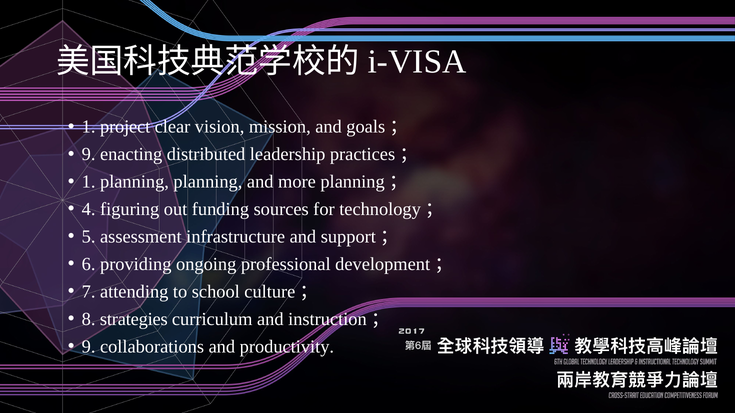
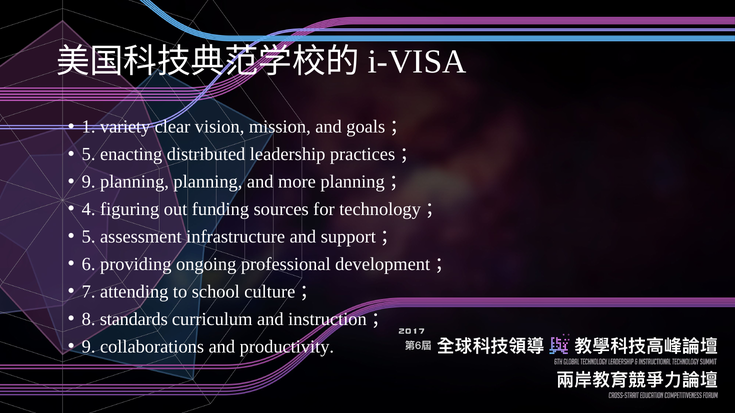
project: project -> variety (125, 127)
9: 9 -> 5 (89, 154)
1: 1 -> 9 (89, 182)
strategies: strategies -> standards (134, 319)
